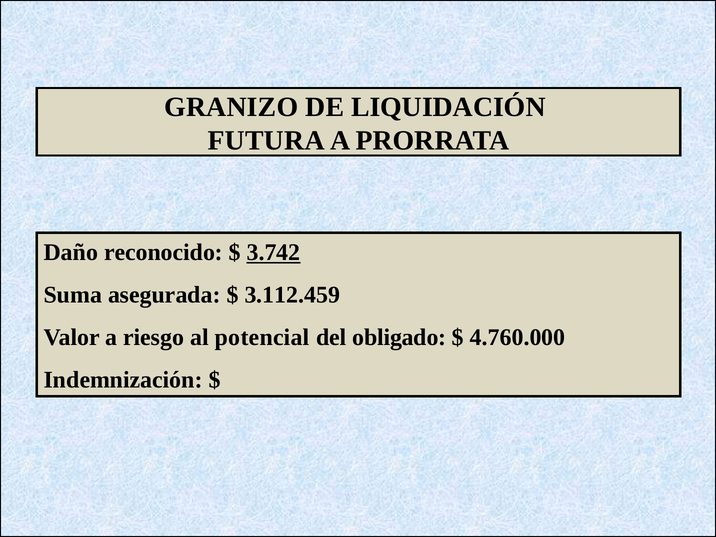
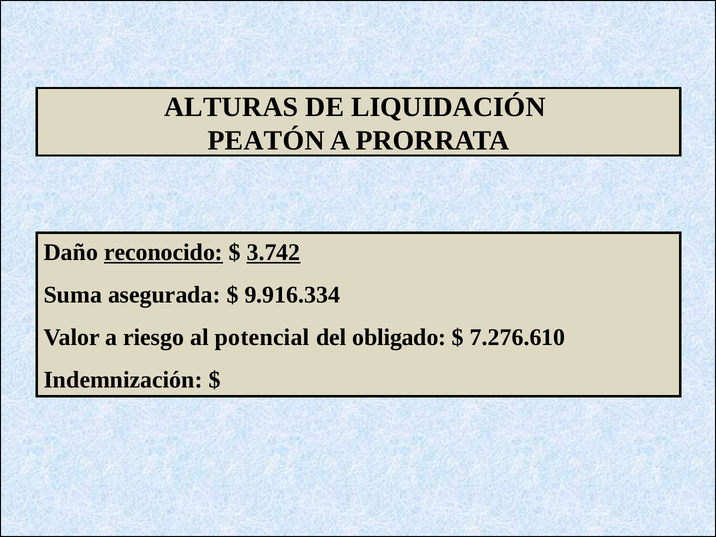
GRANIZO: GRANIZO -> ALTURAS (231, 107)
FUTURA: FUTURA -> PEATÓN (266, 140)
reconocido underline: none -> present (163, 252)
3.112.459: 3.112.459 -> 9.916.334 (292, 295)
4.760.000: 4.760.000 -> 7.276.610 (518, 337)
